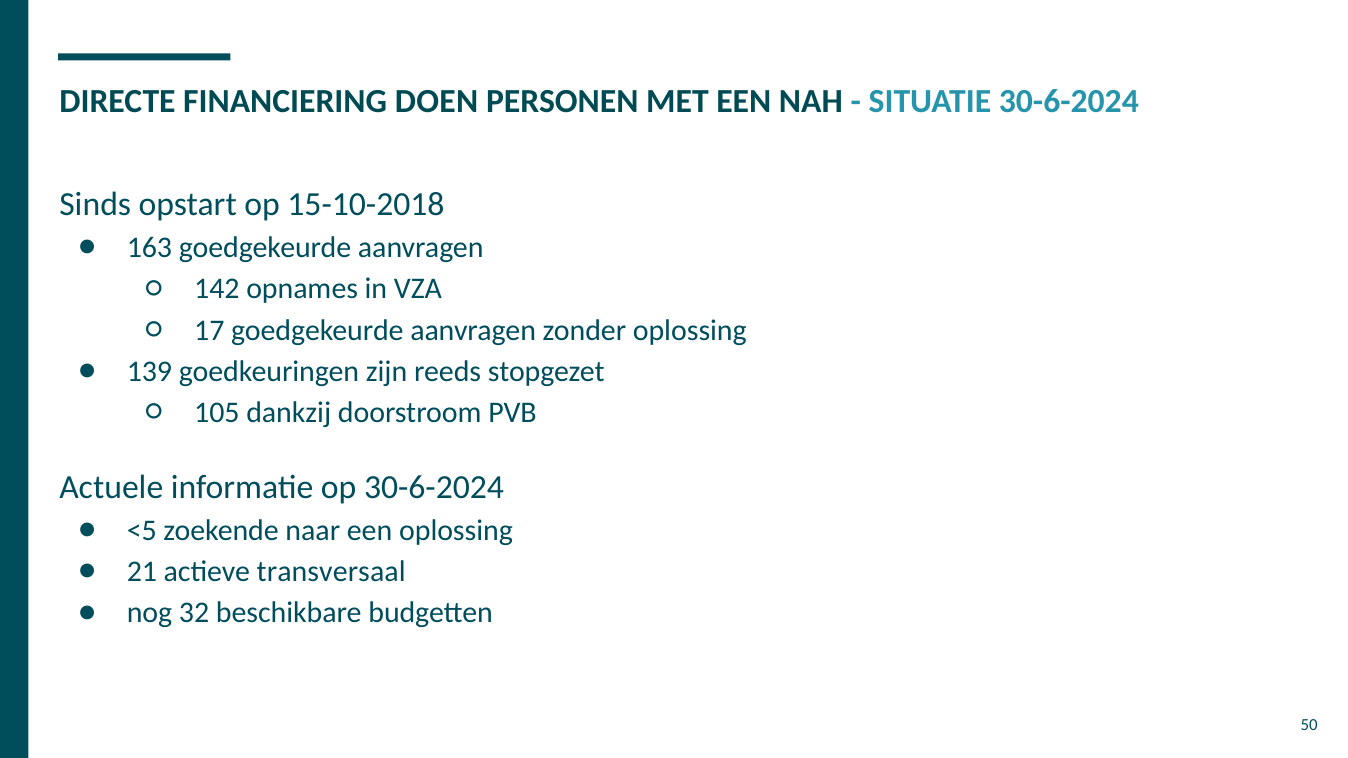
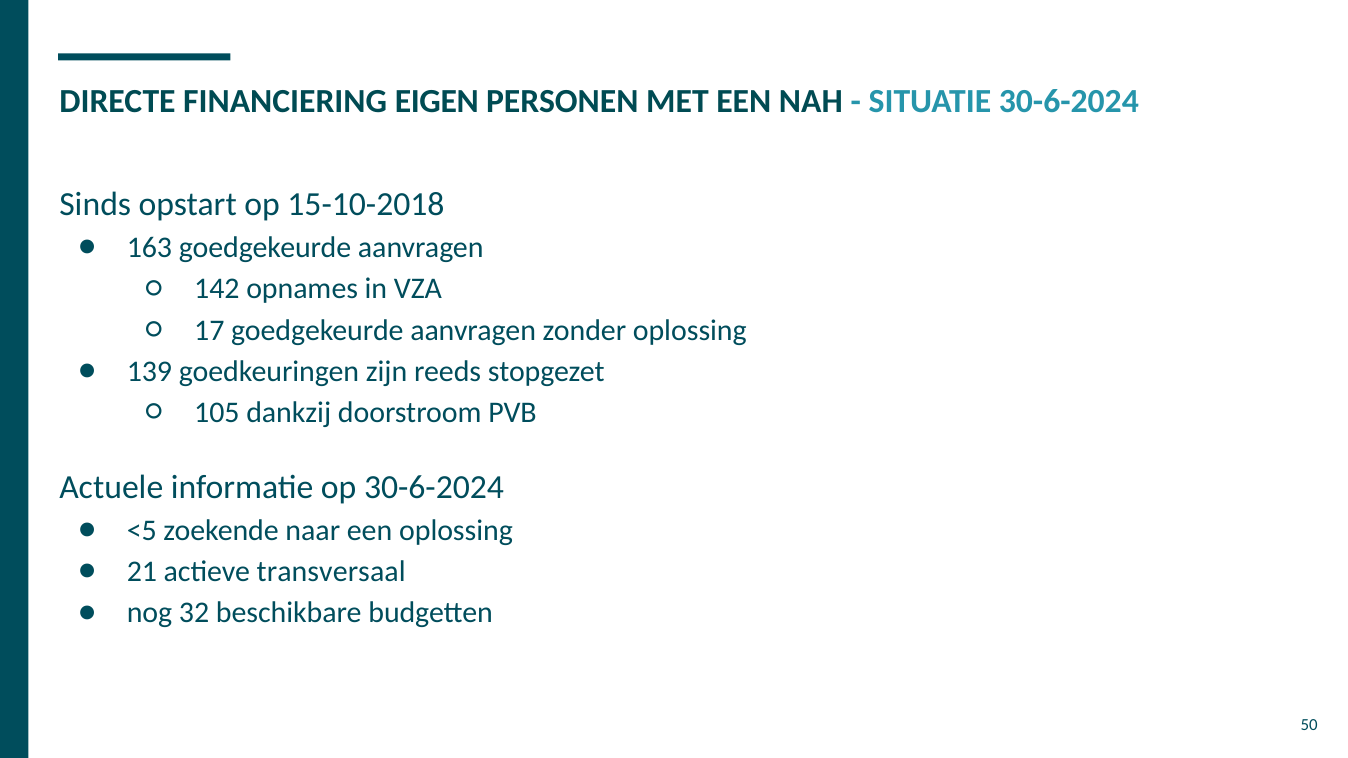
DOEN: DOEN -> EIGEN (437, 102)
